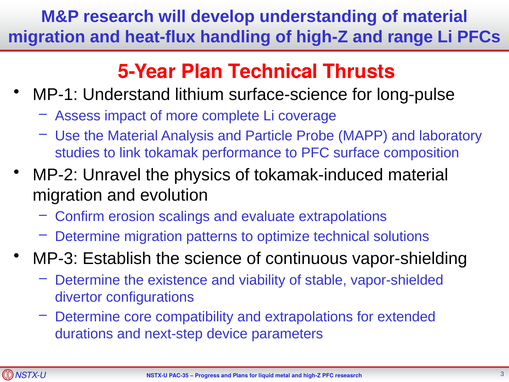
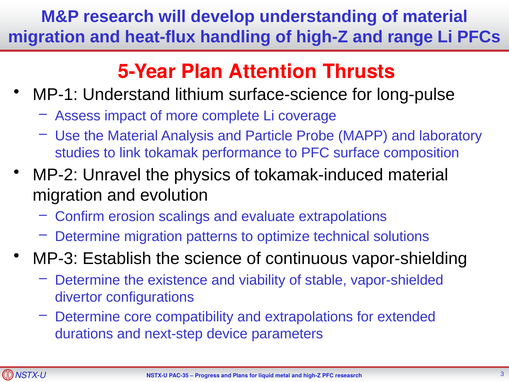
Plan Technical: Technical -> Attention (273, 71)
